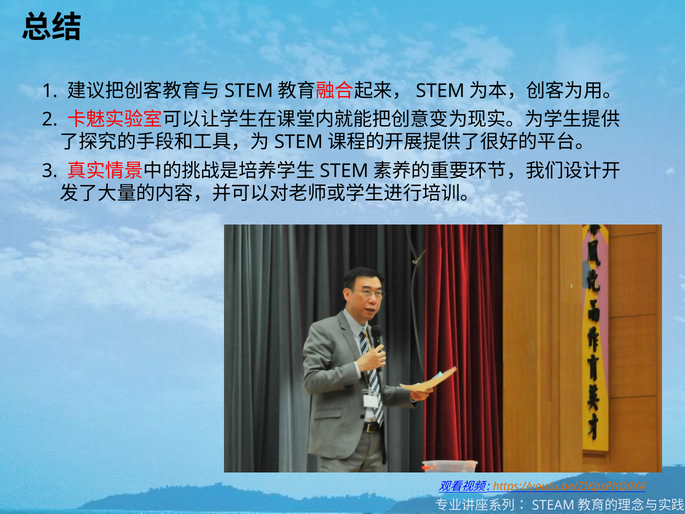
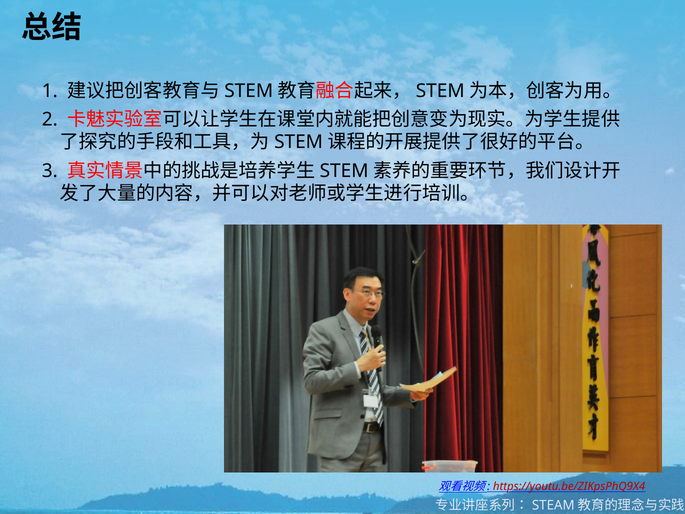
https://youtu.be/ZIKpsPhQ9X4 colour: orange -> red (569, 486)
